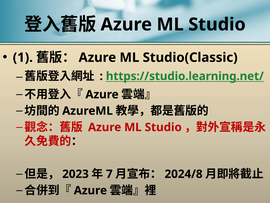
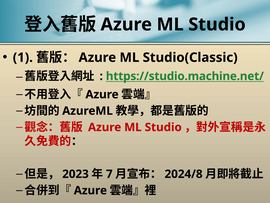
https://studio.learning.net/: https://studio.learning.net/ -> https://studio.machine.net/ (185, 76)
